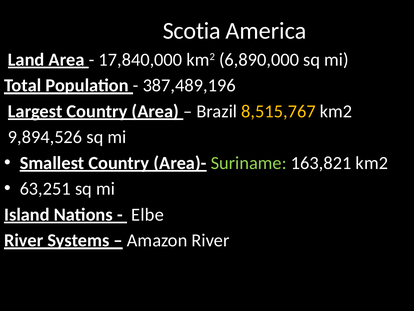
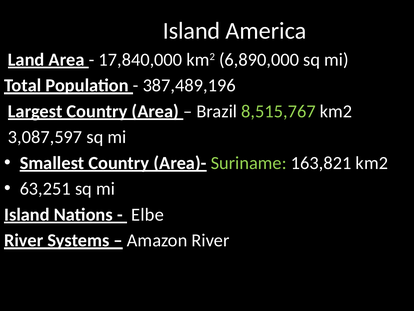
Scotia: Scotia -> Island (192, 31)
8,515,767 colour: yellow -> light green (279, 111)
9,894,526: 9,894,526 -> 3,087,597 (45, 137)
